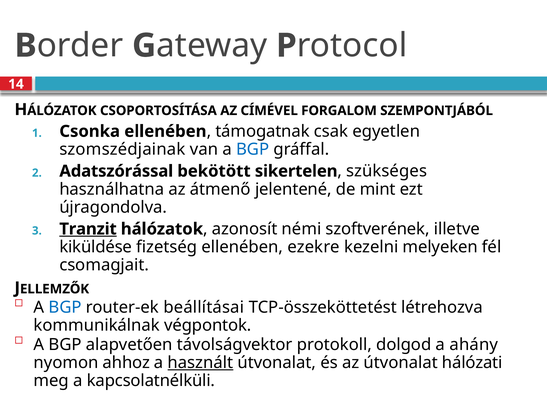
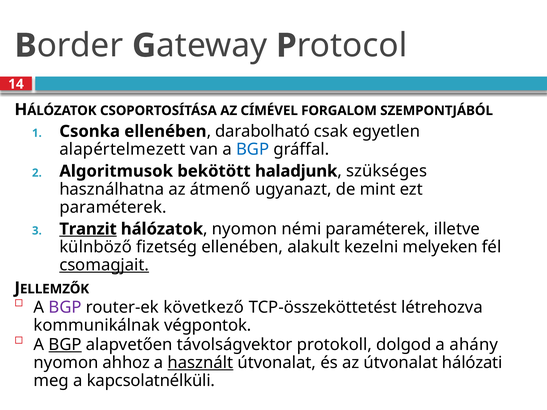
támogatnak: támogatnak -> darabolható (263, 131)
szomszédjainak: szomszédjainak -> alapértelmezett (122, 149)
Adatszórással: Adatszórással -> Algoritmusok (116, 171)
sikertelen: sikertelen -> haladjunk (296, 171)
jelentené: jelentené -> ugyanazt (293, 189)
újragondolva: újragondolva -> paraméterek (113, 207)
azonosít: azonosít -> nyomon (245, 229)
némi szoftverének: szoftverének -> paraméterek (378, 229)
kiküldése: kiküldése -> külnböző (96, 247)
ezekre: ezekre -> alakult (314, 247)
csomagjait underline: none -> present (104, 265)
BGP colour: blue -> purple (65, 307)
beállításai: beállításai -> következő (204, 307)
BGP underline: none -> present (65, 345)
